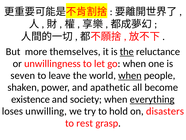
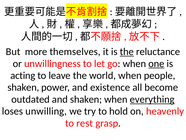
one underline: none -> present (156, 63)
seven: seven -> acting (23, 75)
when underline: present -> none (130, 75)
apathetic: apathetic -> existence (110, 87)
existence: existence -> outdated (31, 99)
and society: society -> shaken (86, 99)
disasters: disasters -> heavenly (165, 111)
